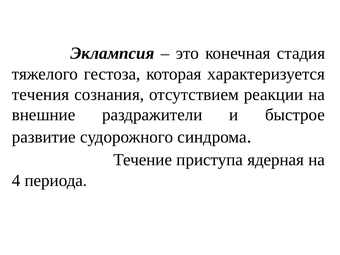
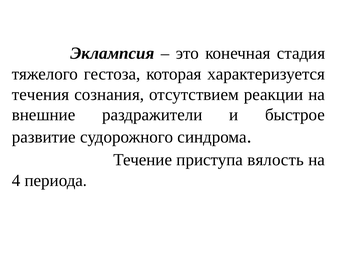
ядерная: ядерная -> вялость (276, 160)
